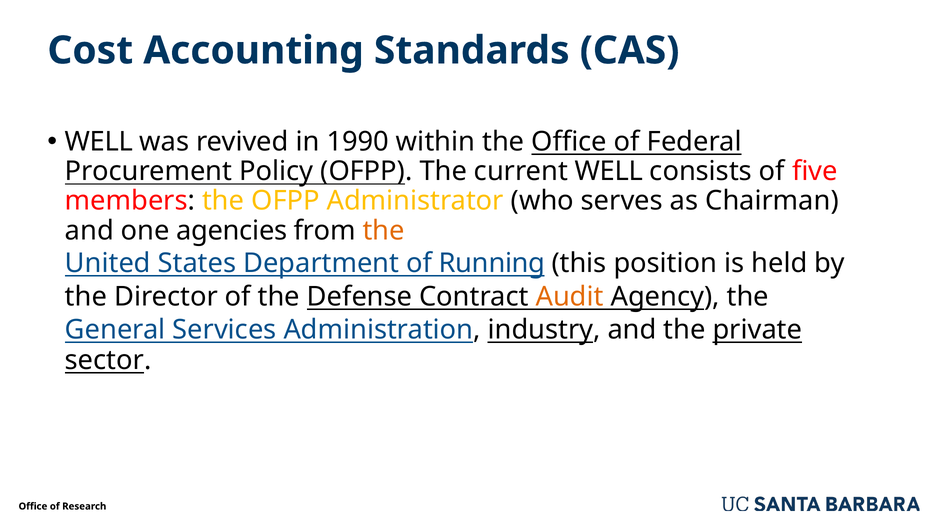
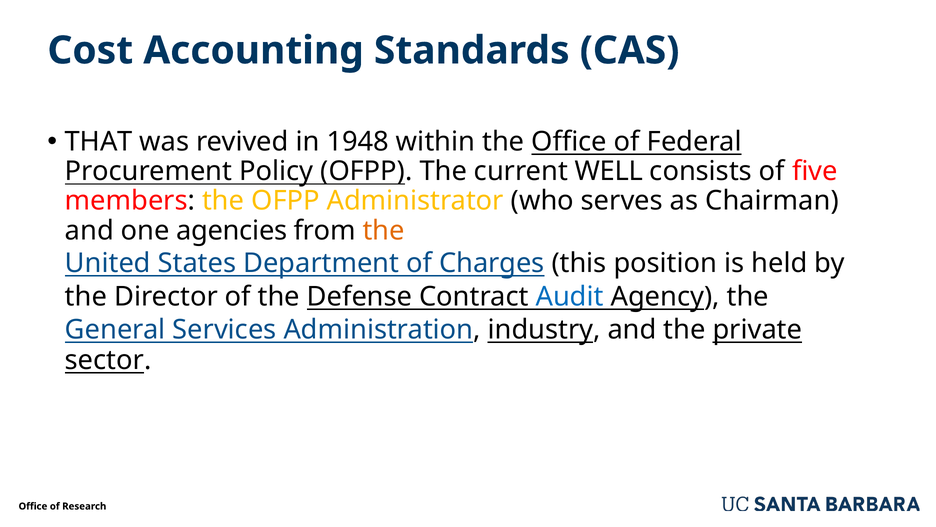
WELL: WELL -> THAT (99, 142)
1990: 1990 -> 1948 (358, 142)
Running: Running -> Charges (492, 263)
Audit colour: orange -> blue (570, 296)
